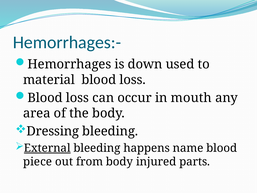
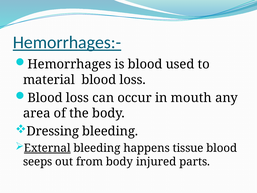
Hemorrhages:- underline: none -> present (67, 42)
is down: down -> blood (145, 64)
name: name -> tissue (188, 148)
piece: piece -> seeps (38, 162)
